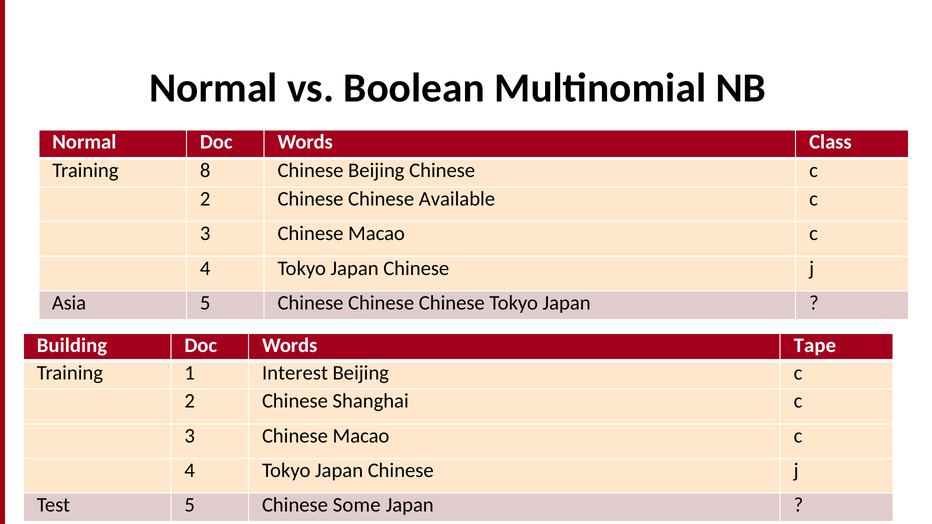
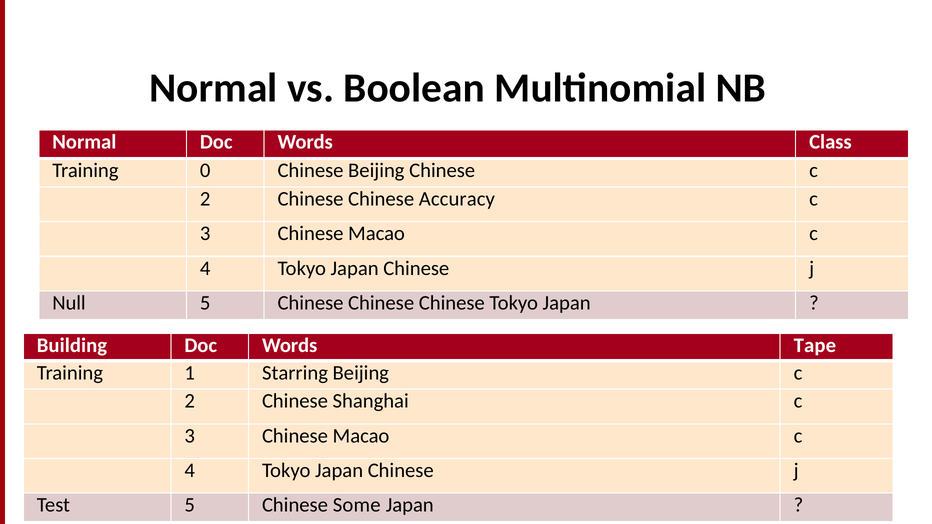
8: 8 -> 0 (205, 171)
Available: Available -> Accuracy (457, 199)
Asia: Asia -> Null (69, 303)
Interest: Interest -> Starring (295, 373)
